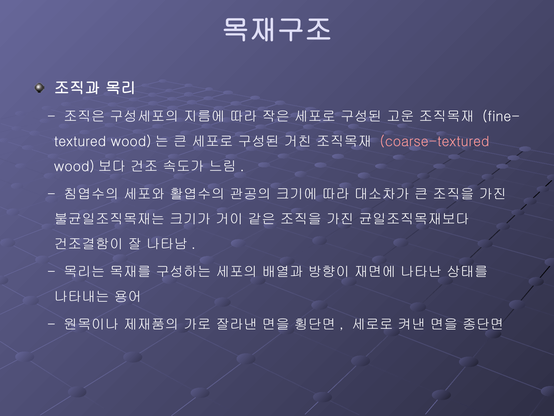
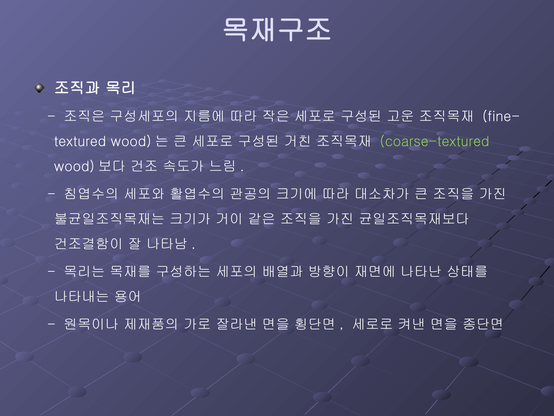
coarse-textured colour: pink -> light green (435, 141)
